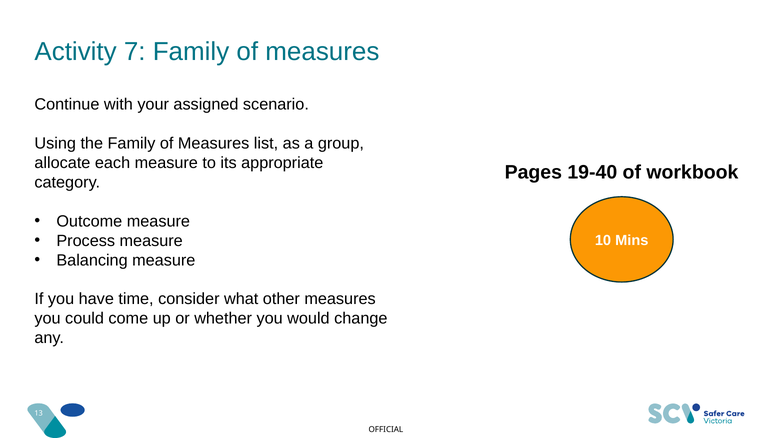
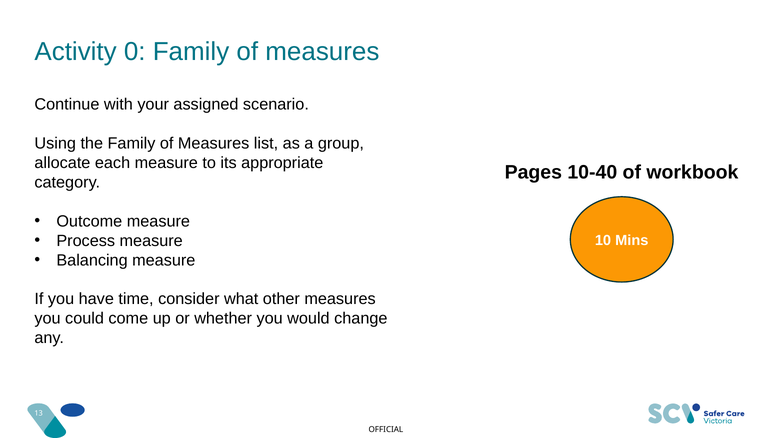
7: 7 -> 0 (135, 52)
19-40: 19-40 -> 10-40 (592, 172)
